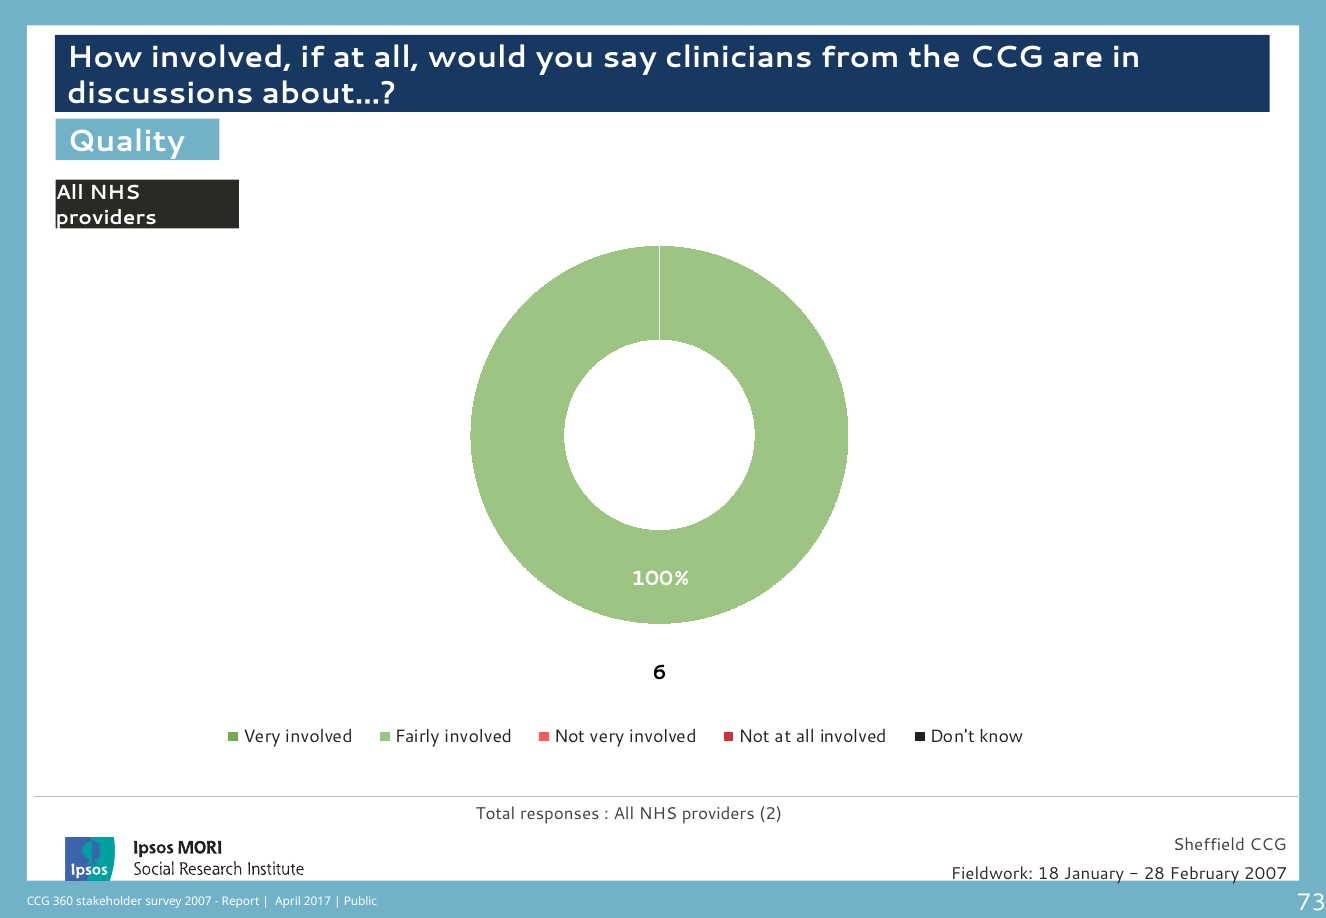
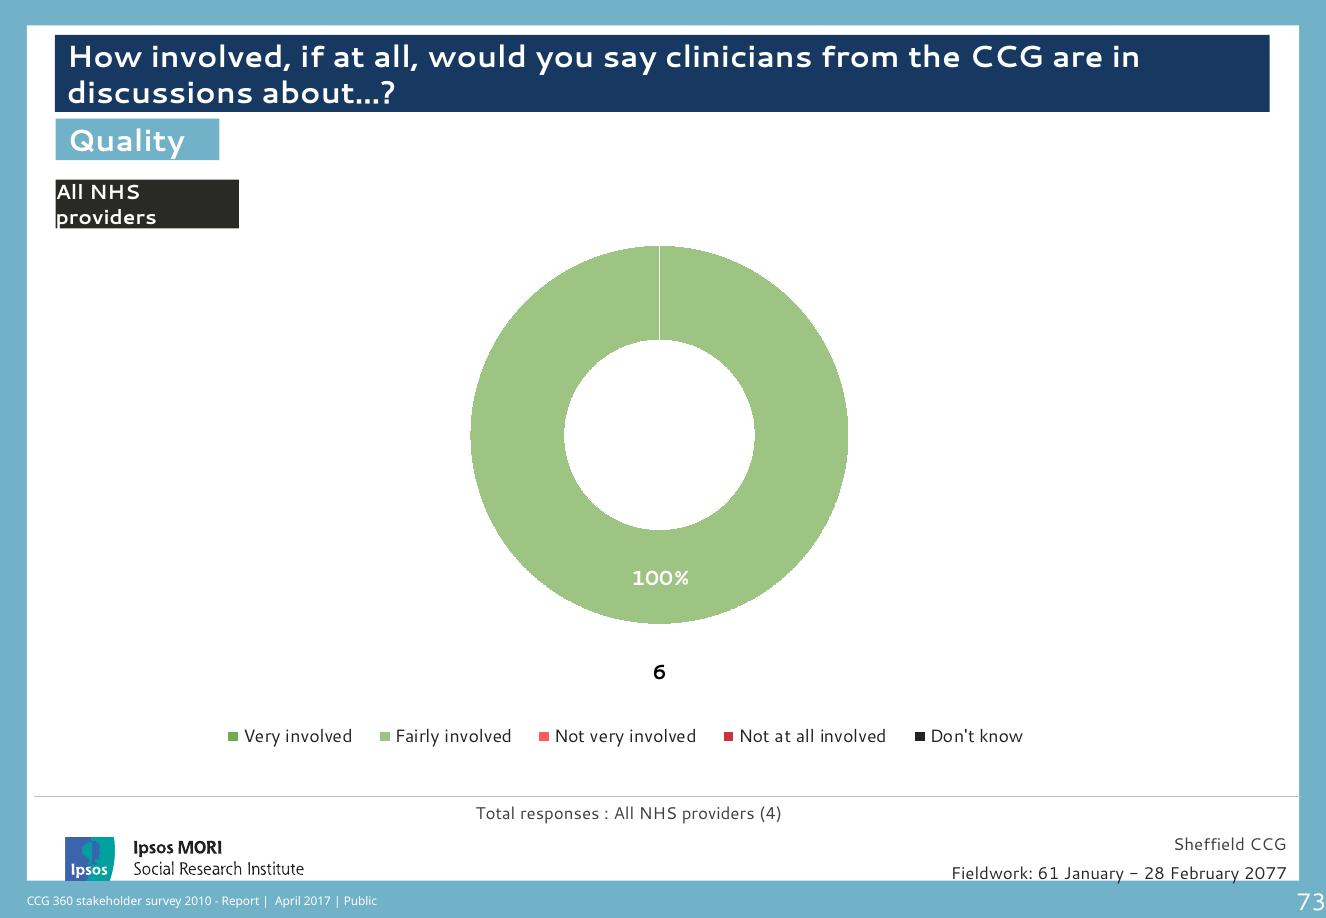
2: 2 -> 4 (771, 814)
18: 18 -> 61 (1049, 874)
February 2007: 2007 -> 2077 (1266, 874)
2007: 2007 -> 2010 (198, 902)
